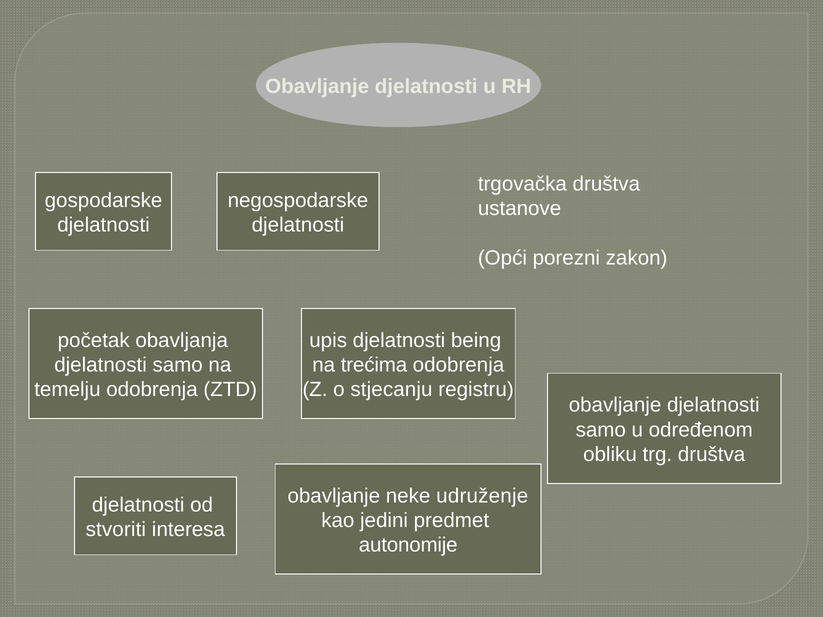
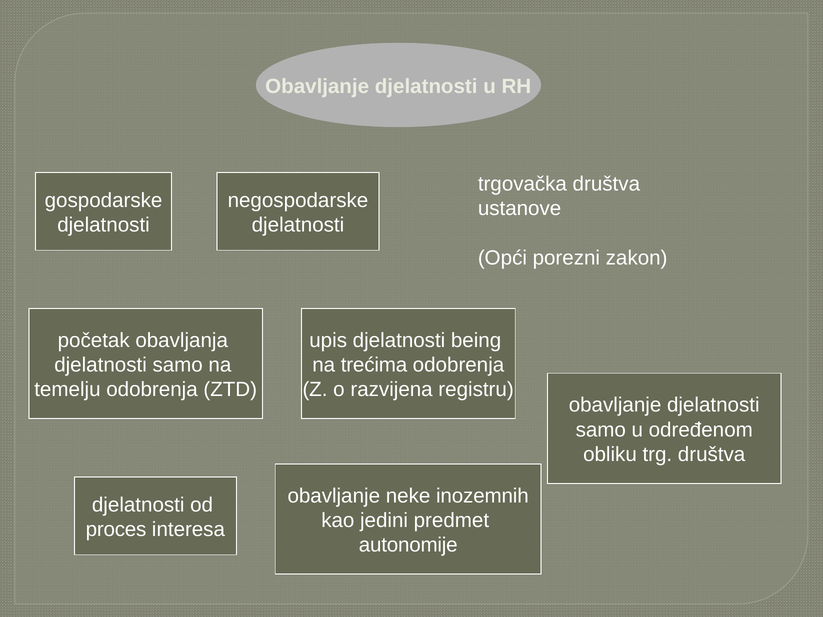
stjecanju: stjecanju -> razvijena (392, 390)
udruženje: udruženje -> inozemnih (482, 496)
stvoriti: stvoriti -> proces (116, 530)
